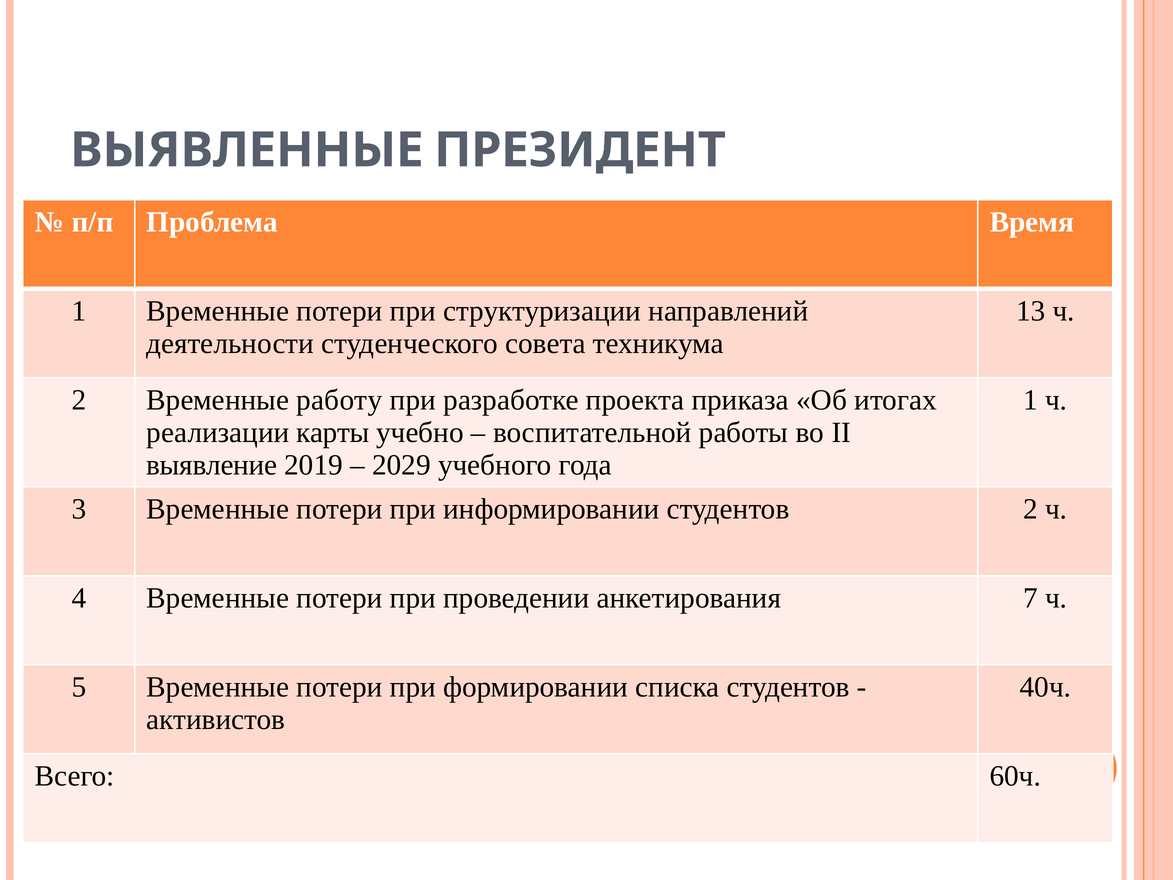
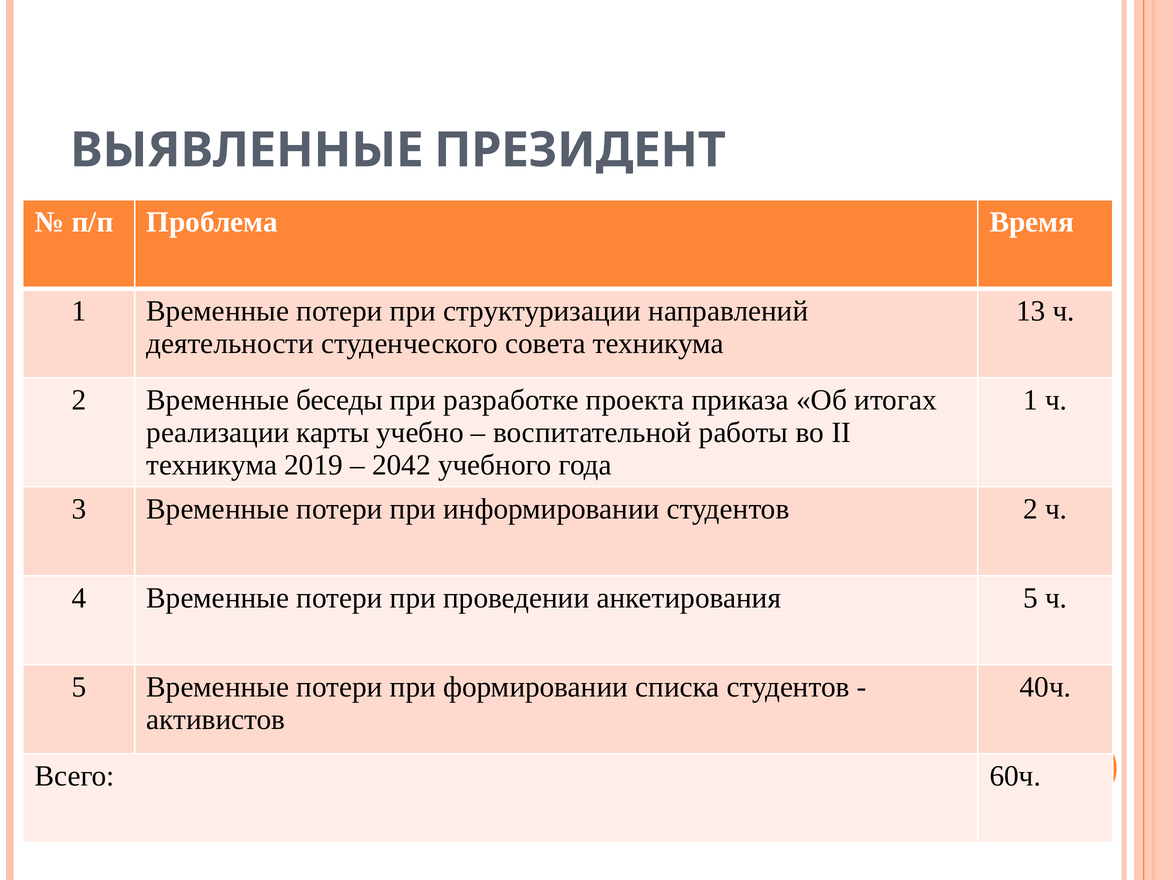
работу: работу -> беседы (340, 400)
выявление: выявление -> техникума (212, 465)
2029: 2029 -> 2042 (401, 465)
анкетирования 7: 7 -> 5 (1031, 598)
